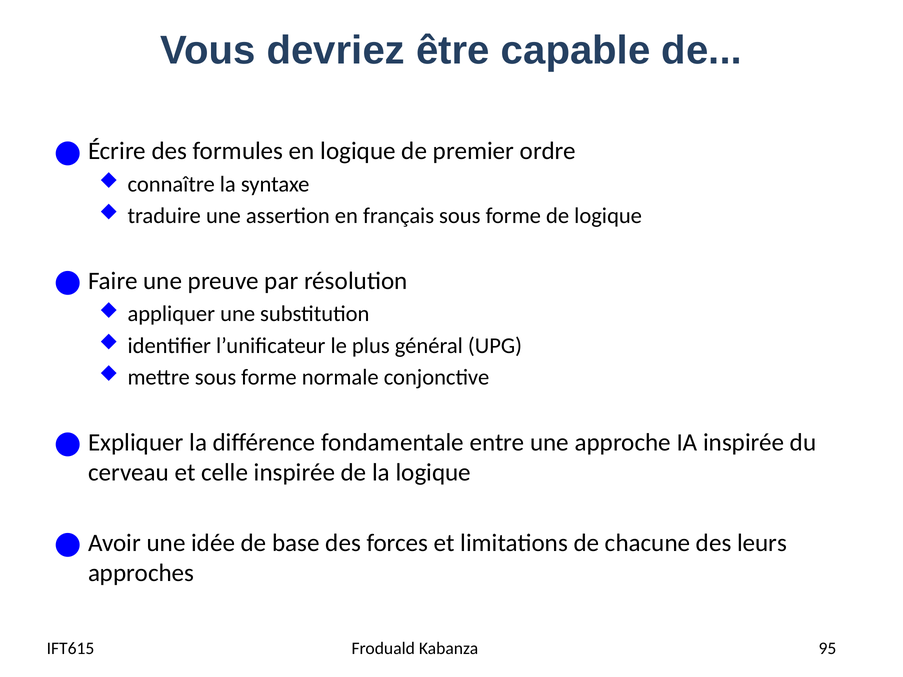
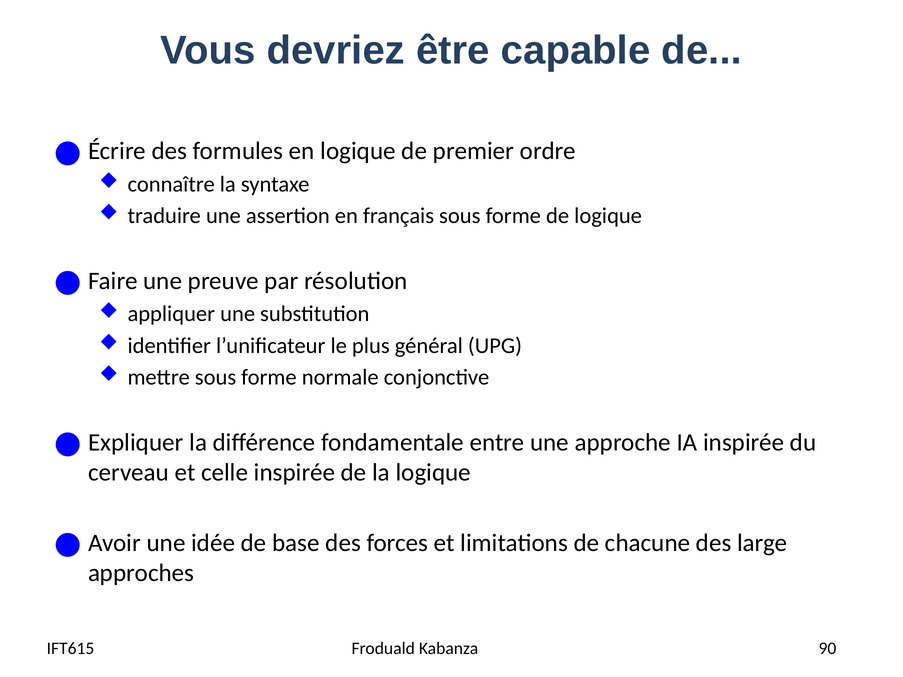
leurs: leurs -> large (762, 543)
95: 95 -> 90 (827, 648)
